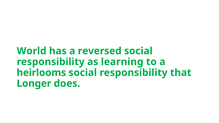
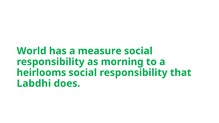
reversed: reversed -> measure (100, 51)
learning: learning -> morning (122, 62)
Longer: Longer -> Labdhi (34, 84)
